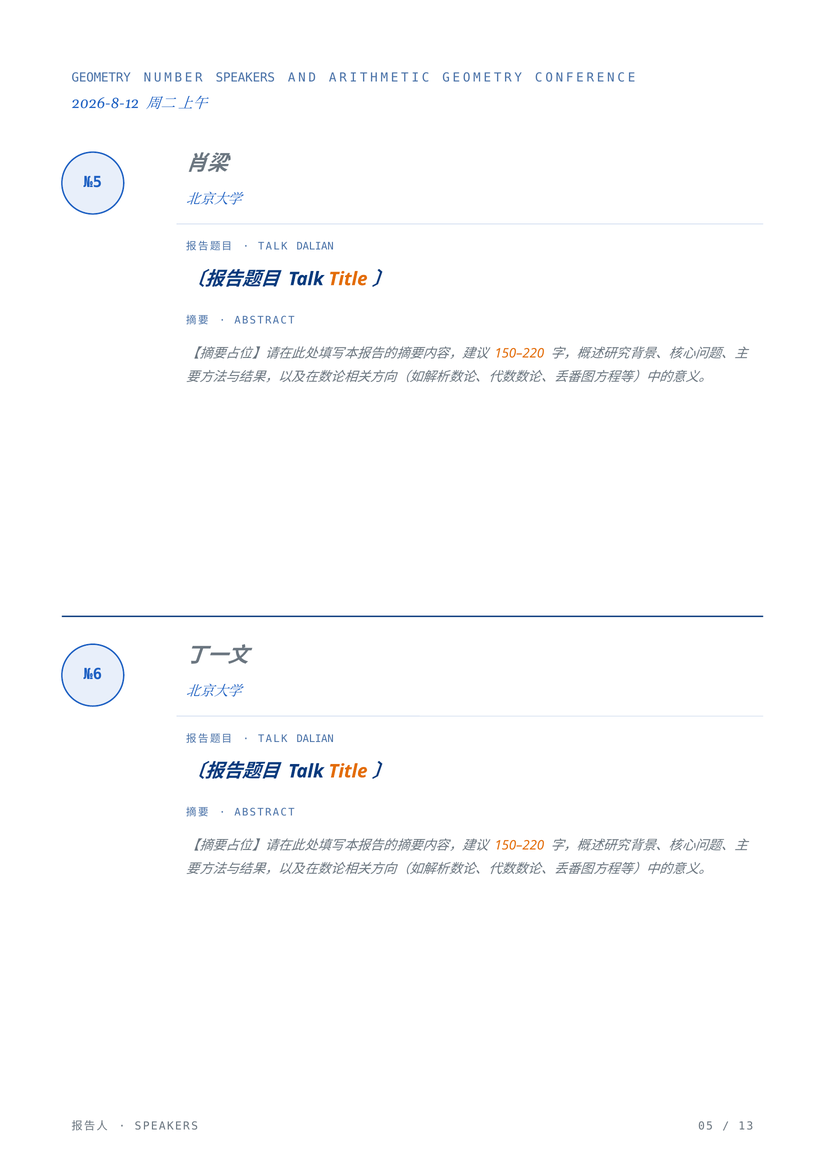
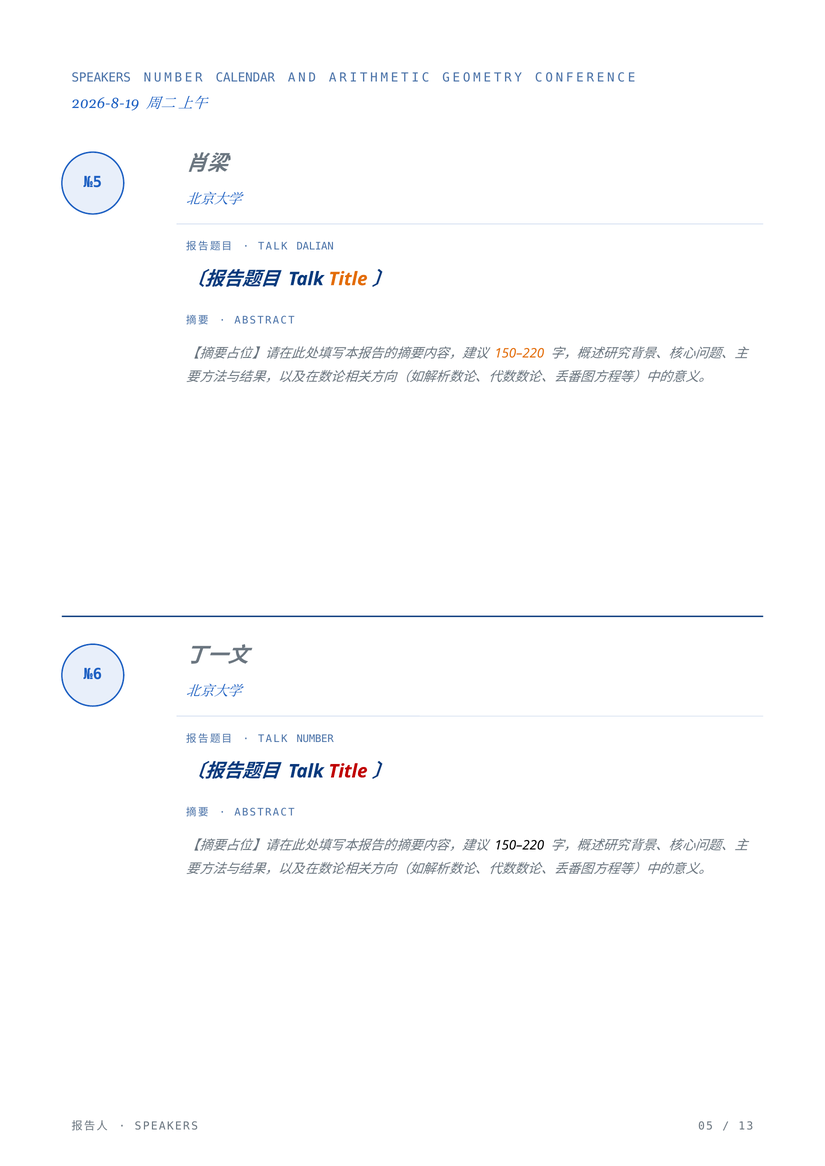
GEOMETRY: GEOMETRY -> SPEAKERS (101, 78)
NUMBER SPEAKERS: SPEAKERS -> CALENDAR (245, 78)
2026-8-12: 2026-8-12 -> 2026-8-19 (105, 104)
DALIAN: DALIAN -> NUMBER (315, 739)
Title colour: orange -> red (348, 771)
150–220 colour: orange -> black (519, 846)
